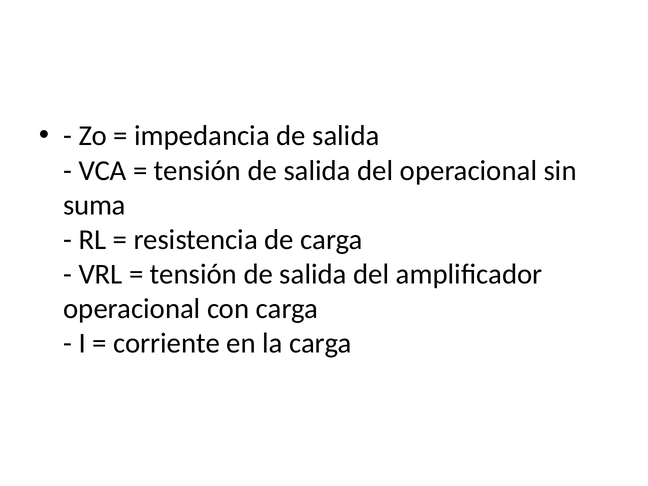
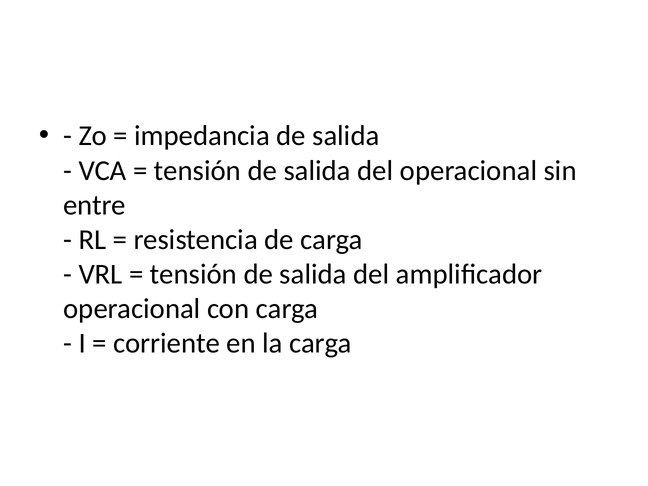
suma: suma -> entre (94, 205)
